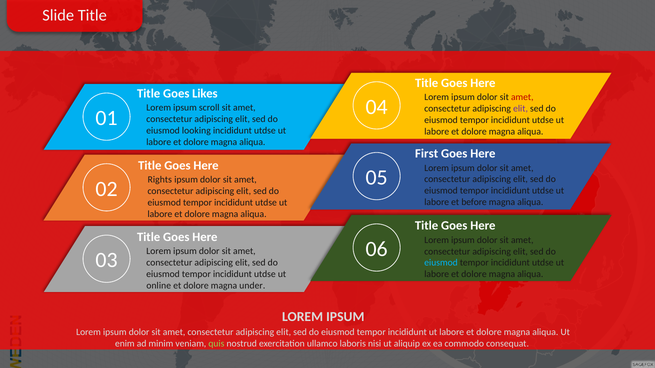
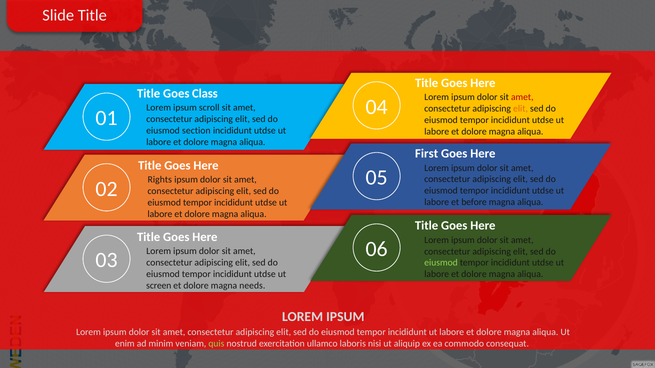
Likes: Likes -> Class (205, 94)
elit colour: purple -> orange (521, 109)
looking: looking -> section (196, 131)
eiusmod colour: light blue -> light green (441, 263)
online: online -> screen (159, 286)
under: under -> needs (252, 286)
